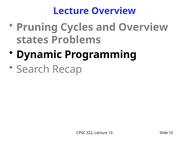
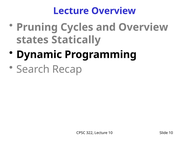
Problems: Problems -> Statically (76, 40)
